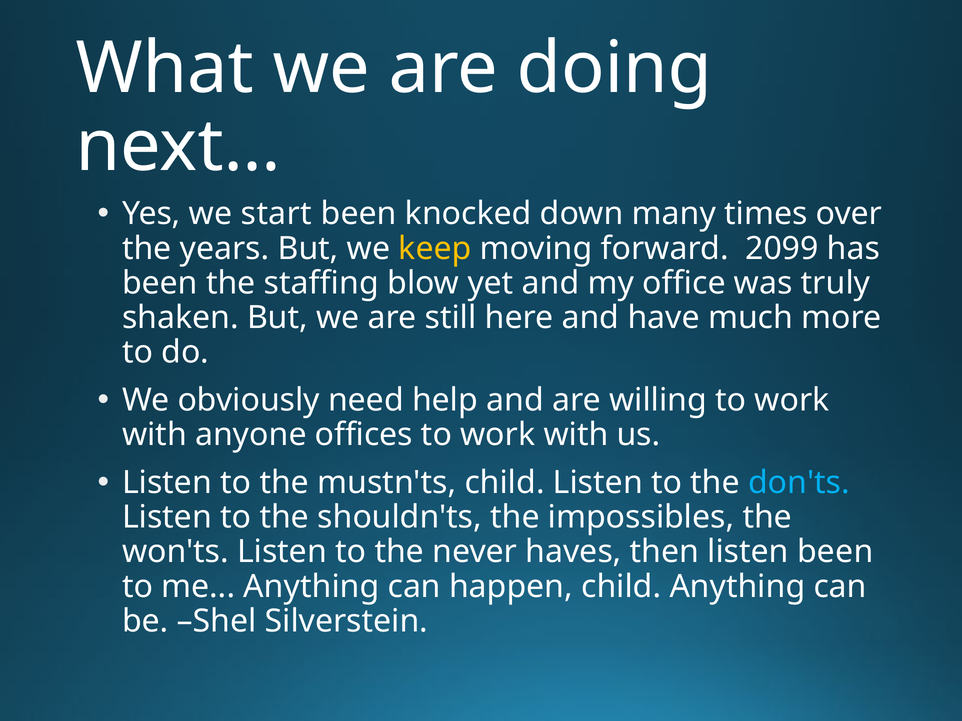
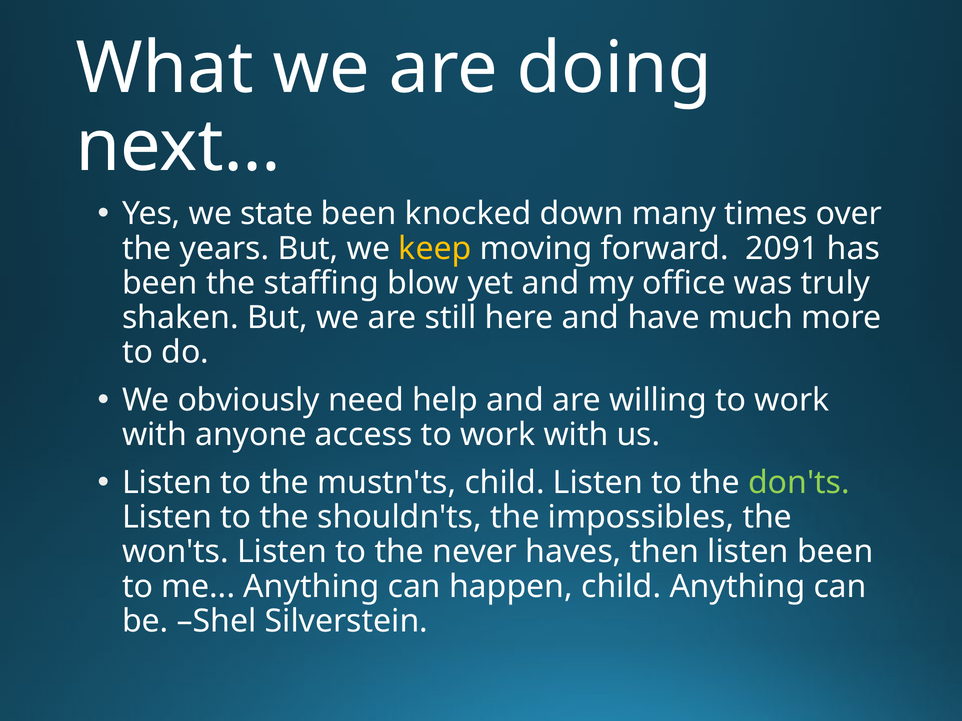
start: start -> state (277, 214)
2099: 2099 -> 2091 (782, 249)
offices: offices -> access (364, 435)
don'ts colour: light blue -> light green (799, 483)
